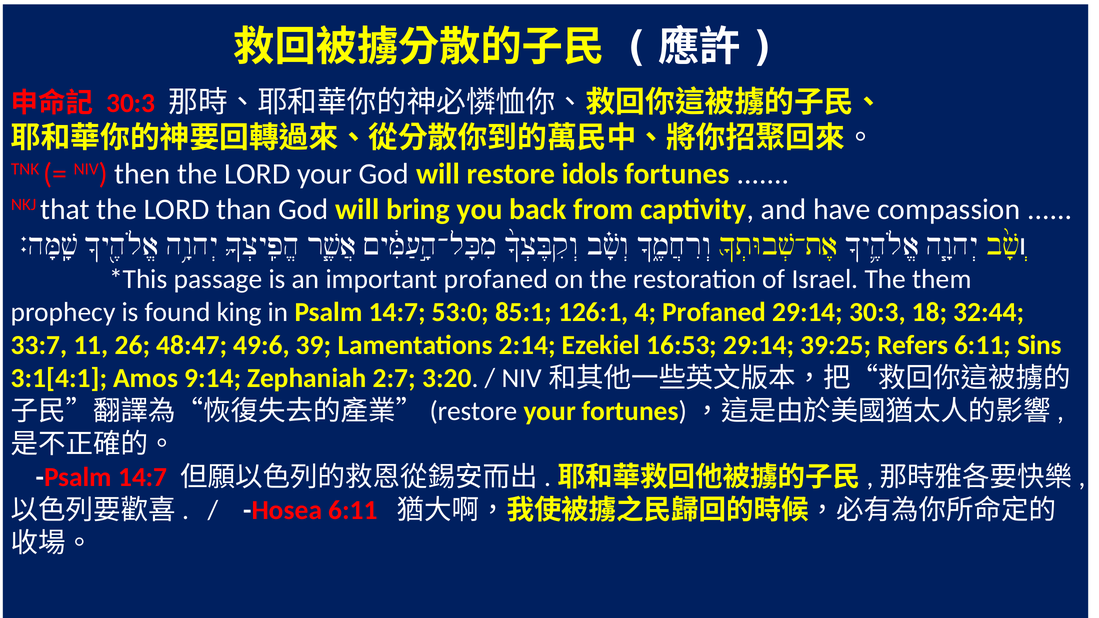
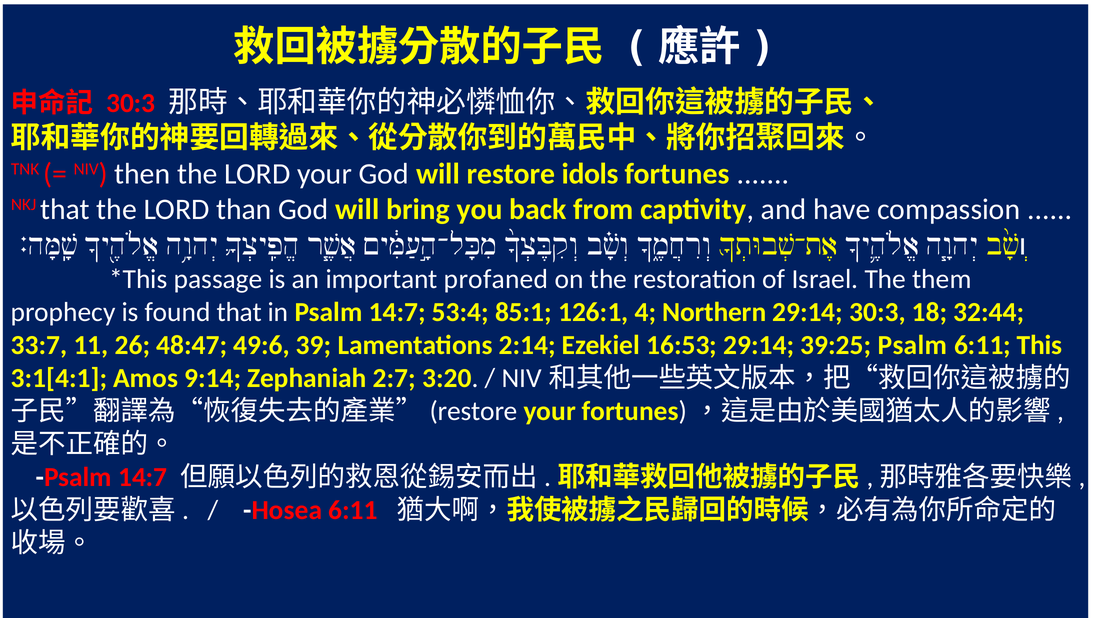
found king: king -> that (239, 312)
53:0: 53:0 -> 53:4 (460, 312)
4 Profaned: Profaned -> Northern (714, 312)
39:25 Refers: Refers -> Psalm (913, 345)
Sins: Sins -> This (1039, 345)
